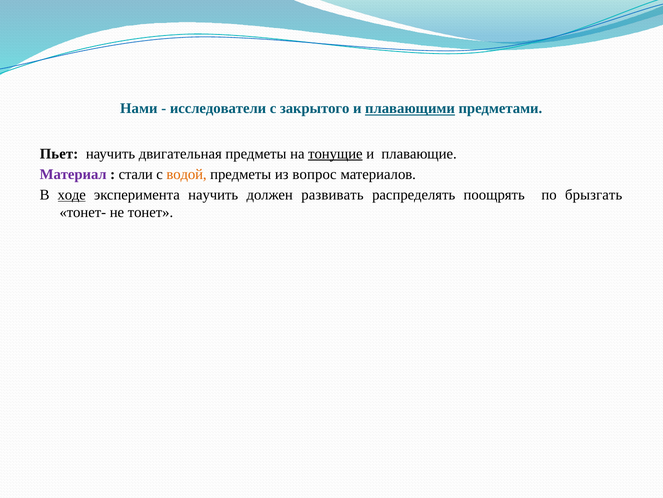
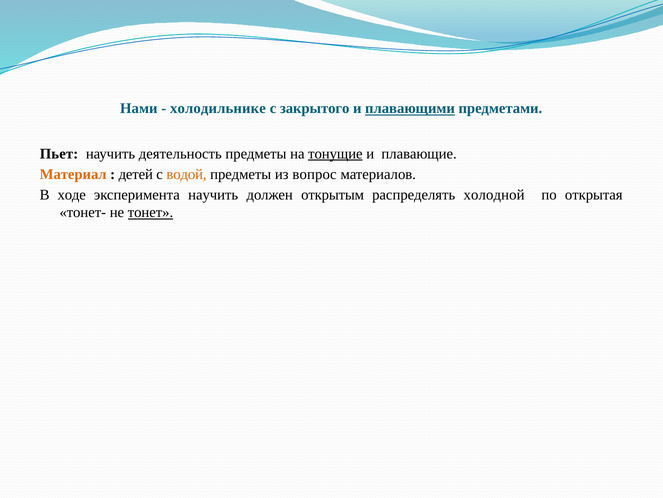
исследователи: исследователи -> холодильнике (218, 108)
двигательная: двигательная -> деятельность (180, 153)
Материал colour: purple -> orange (73, 174)
стали: стали -> детей (136, 174)
ходе underline: present -> none (72, 195)
развивать: развивать -> открытым (333, 195)
поощрять: поощрять -> холодной (494, 195)
брызгать: брызгать -> открытая (594, 195)
тонет underline: none -> present (150, 212)
